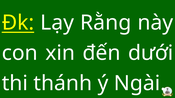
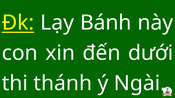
Rằng: Rằng -> Bánh (106, 23)
